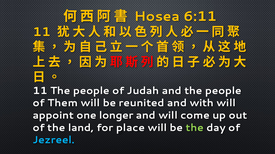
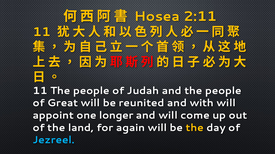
6:11: 6:11 -> 2:11 (200, 16)
Them: Them -> Great (63, 103)
place: place -> again (130, 128)
the colour: light green -> yellow (195, 128)
